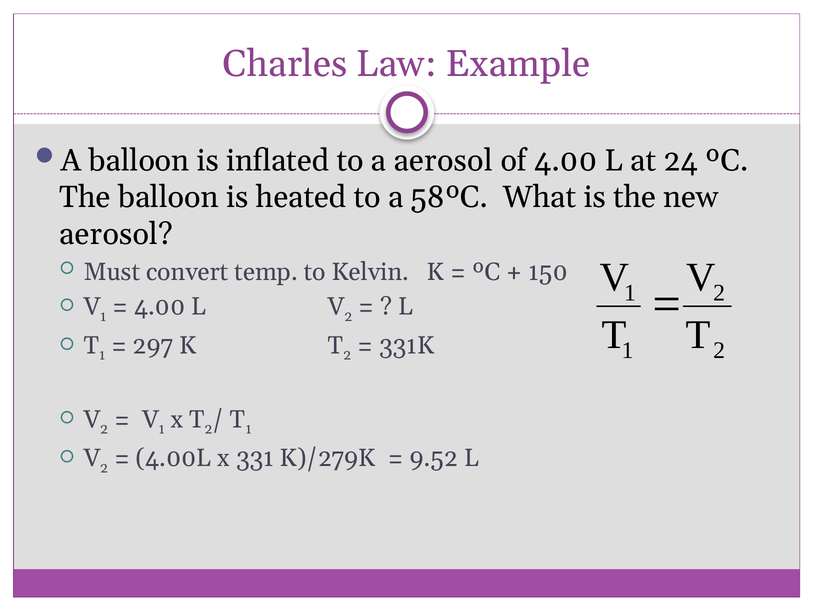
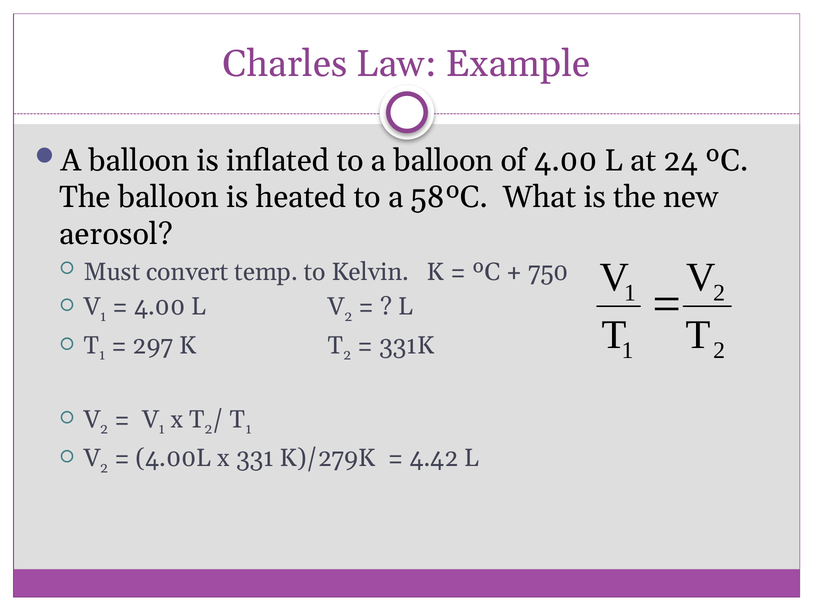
to a aerosol: aerosol -> balloon (444, 160)
150: 150 -> 750 (549, 272)
9.52: 9.52 -> 4.42 (434, 458)
